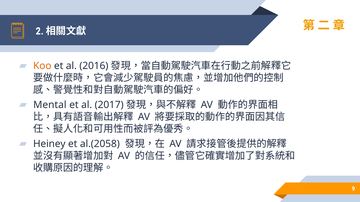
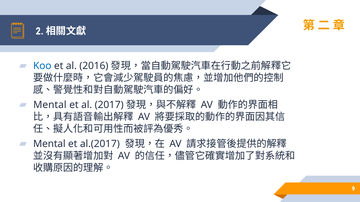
Koo colour: orange -> blue (42, 66)
Heiney: Heiney -> Mental (49, 144)
al.(2058: al.(2058 -> al.(2017 (100, 144)
